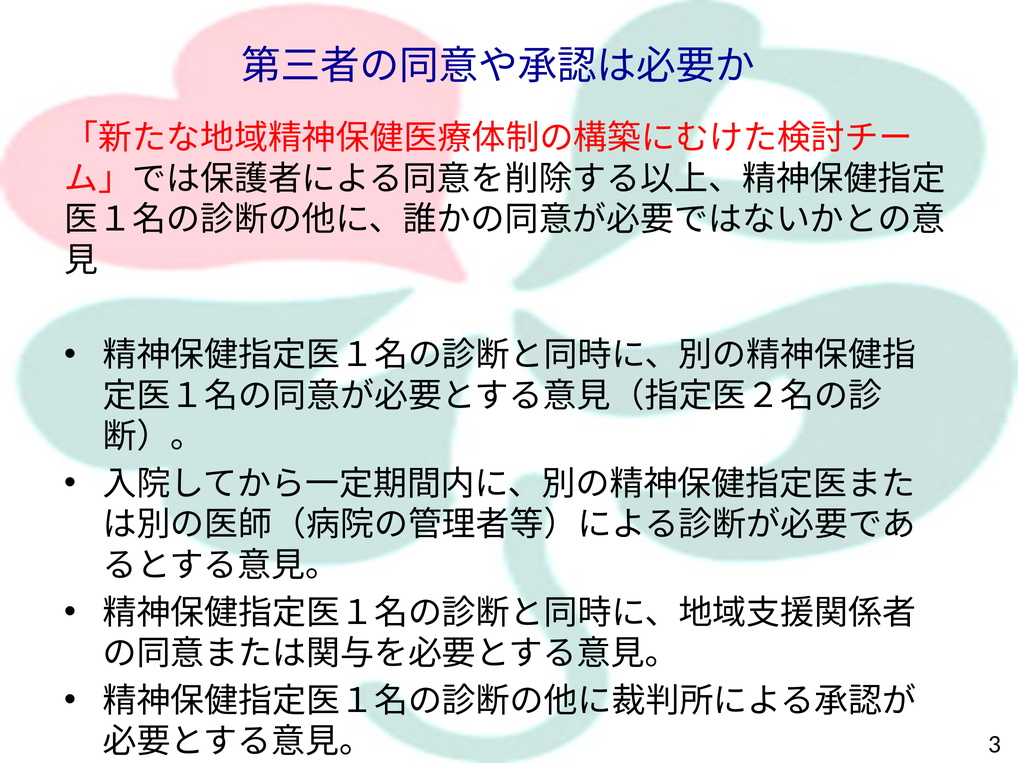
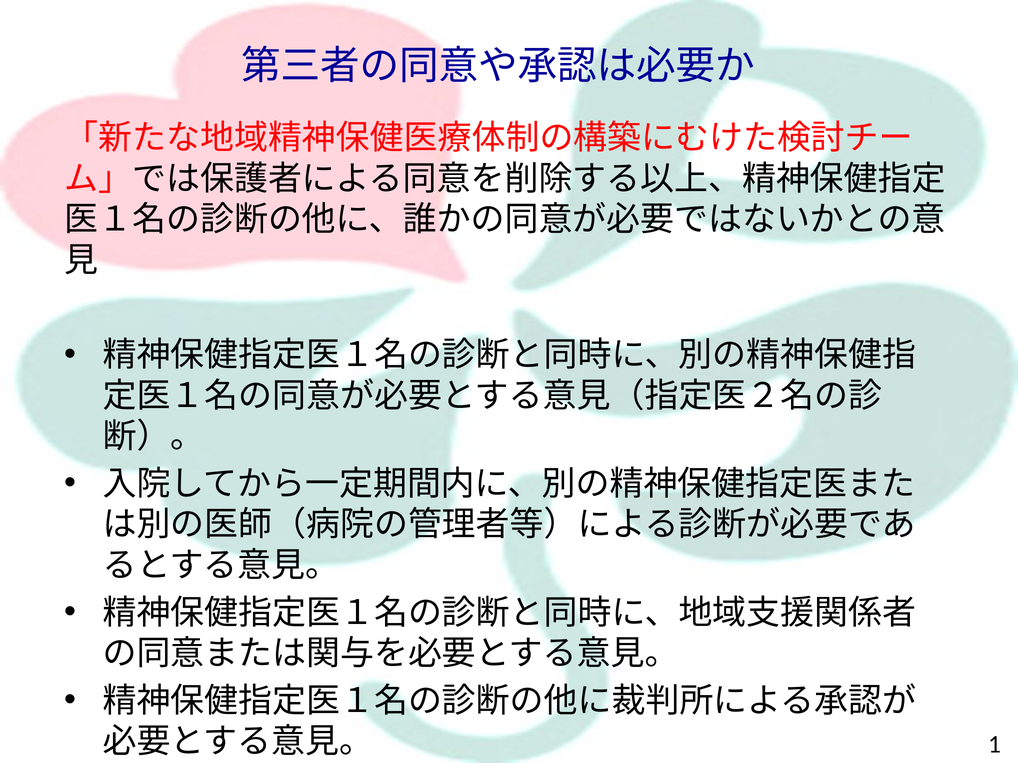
3: 3 -> 1 (994, 745)
